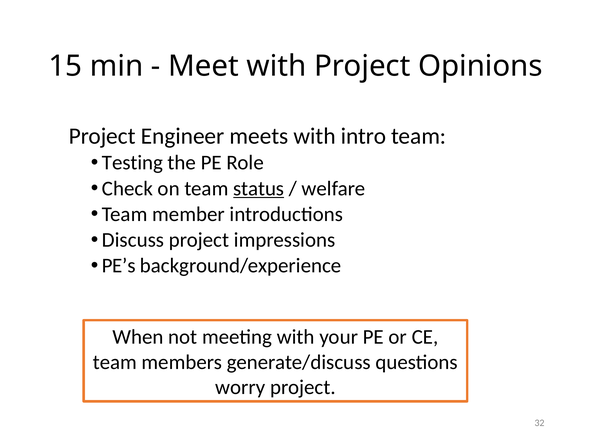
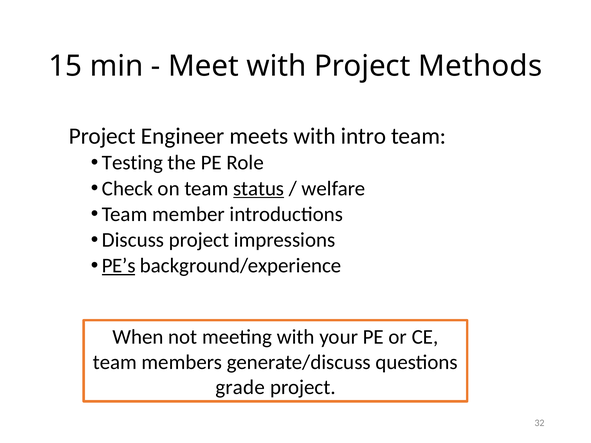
Opinions: Opinions -> Methods (480, 66)
PE’s underline: none -> present (119, 266)
worry: worry -> grade (240, 388)
